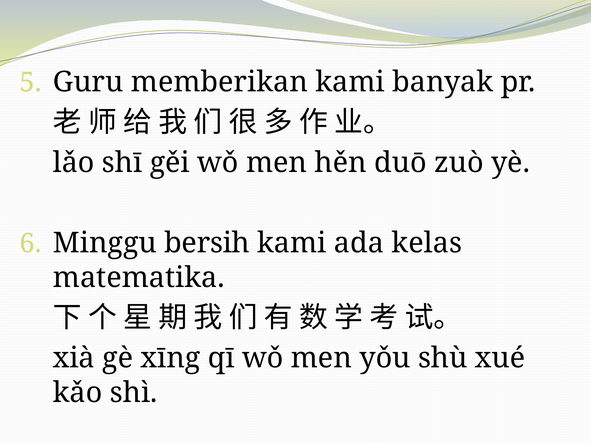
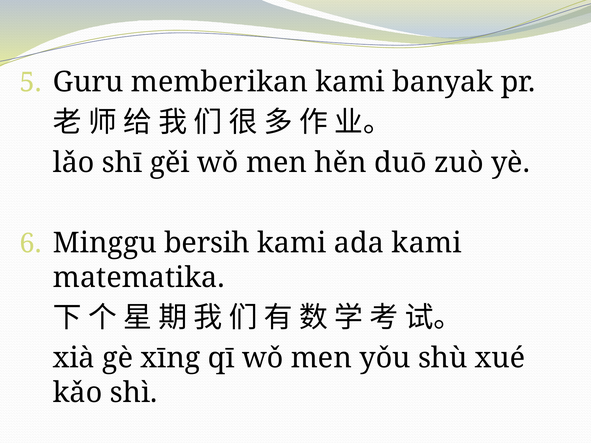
ada kelas: kelas -> kami (427, 243)
